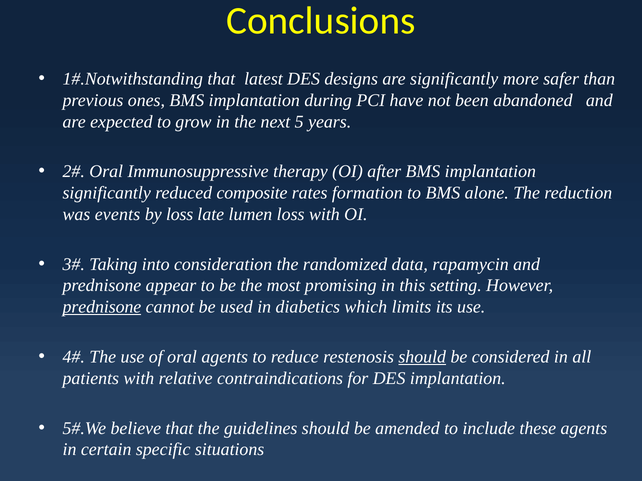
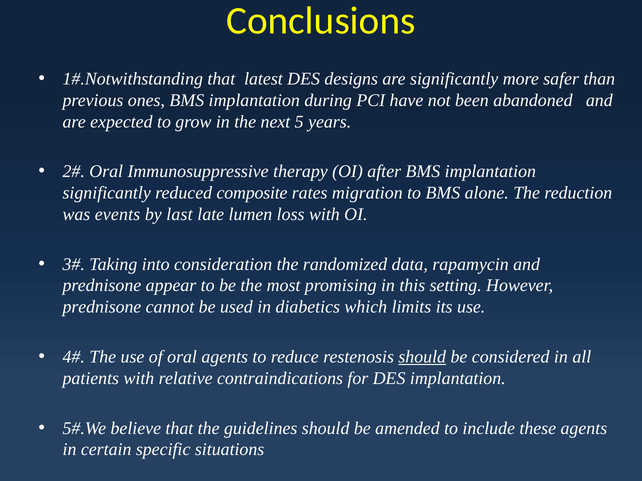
formation: formation -> migration (367, 193)
by loss: loss -> last (179, 215)
prednisone underline: present -> none (102, 307)
